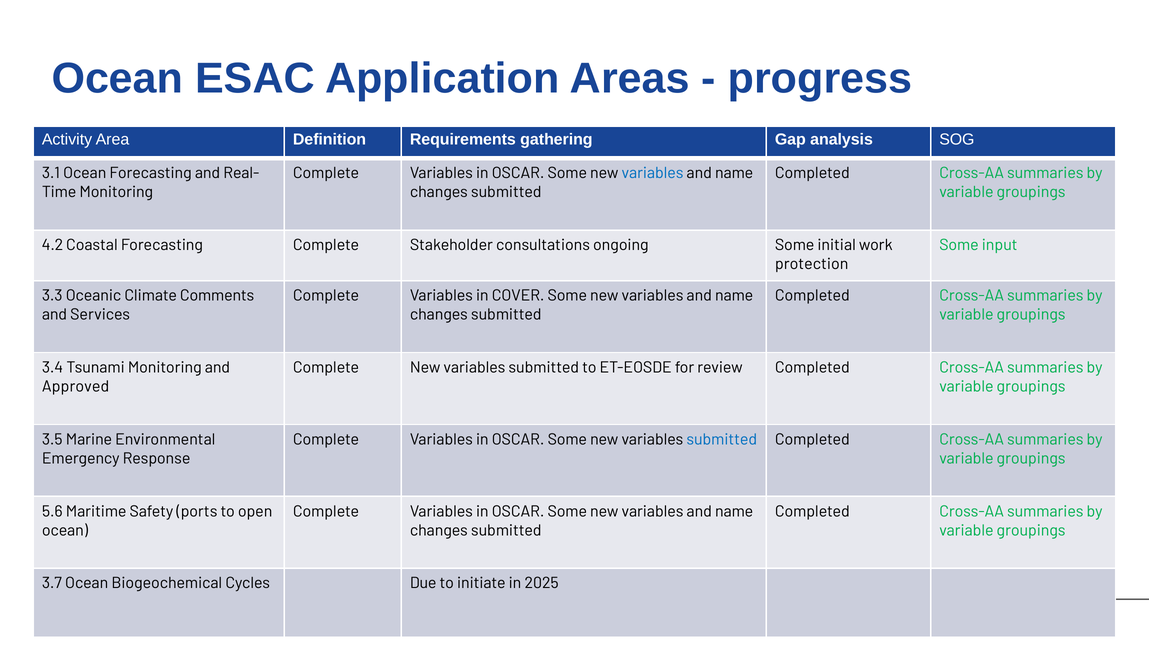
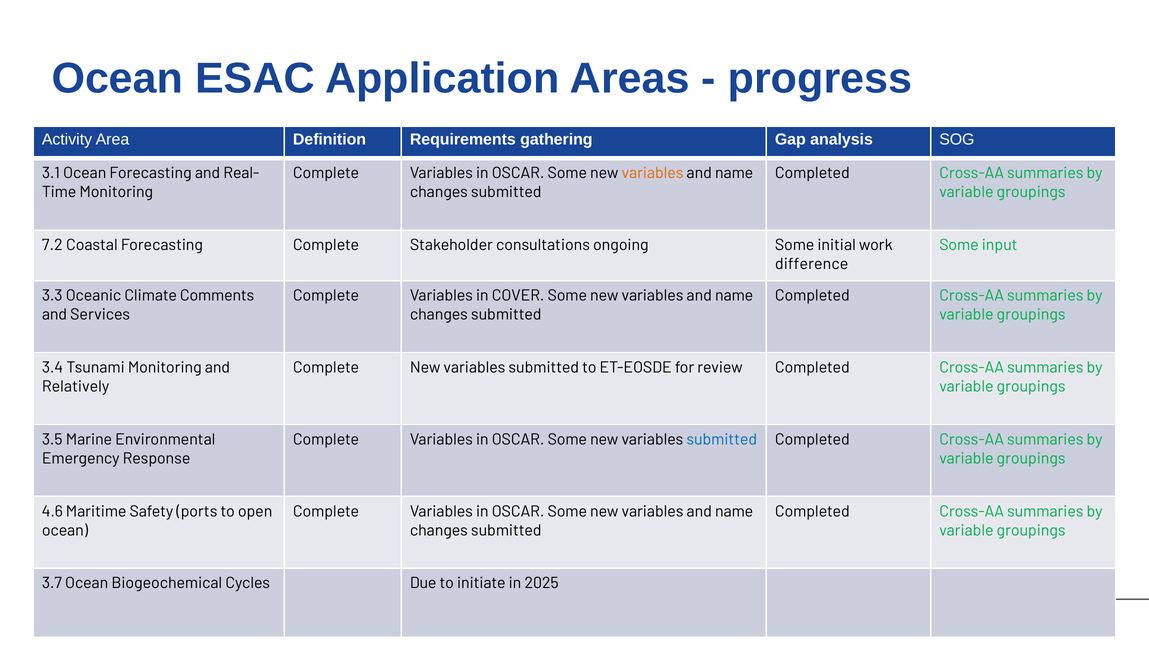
variables colour: blue -> orange (653, 173)
4.2: 4.2 -> 7.2 (52, 245)
protection: protection -> difference (812, 264)
Approved: Approved -> Relatively (76, 387)
5.6: 5.6 -> 4.6 (52, 512)
